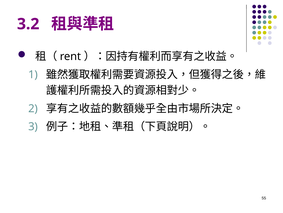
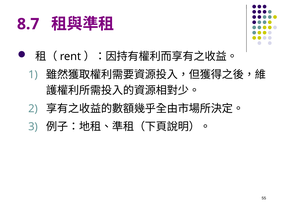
3.2: 3.2 -> 8.7 (28, 24)
